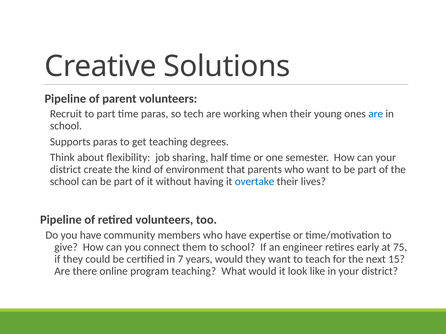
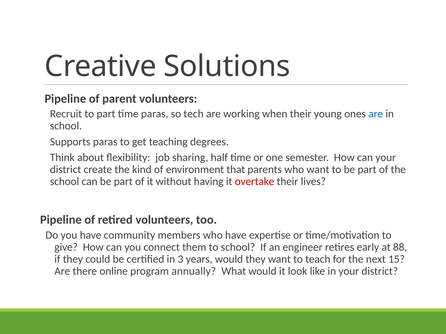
overtake colour: blue -> red (255, 182)
75: 75 -> 88 (400, 247)
7: 7 -> 3 (181, 259)
program teaching: teaching -> annually (194, 272)
